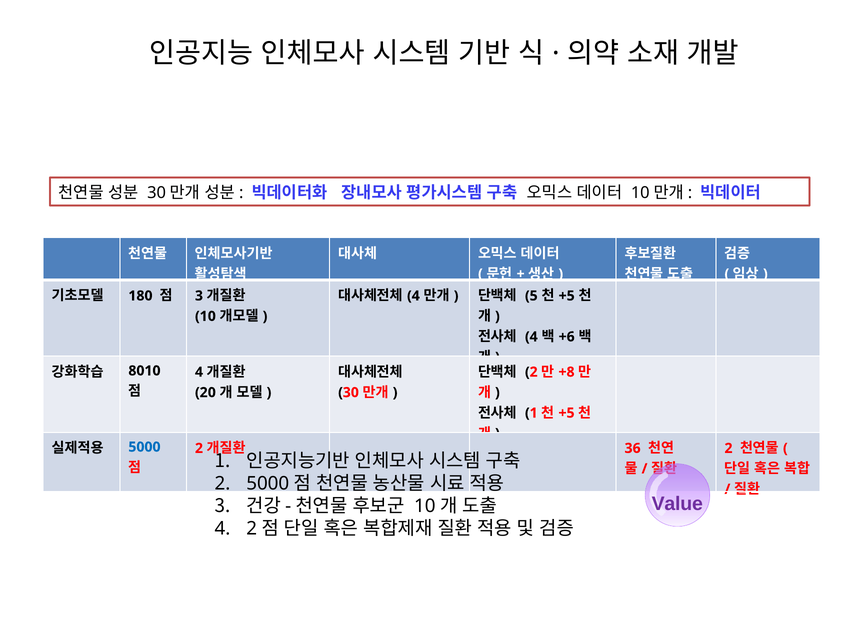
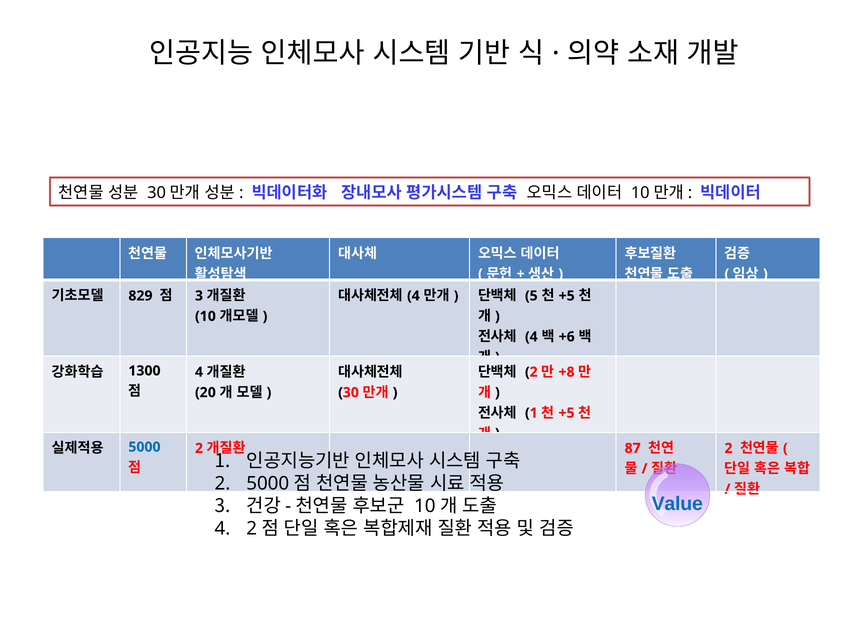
180: 180 -> 829 (140, 296)
8010: 8010 -> 1300 (144, 370)
36: 36 -> 87 (633, 448)
Value colour: purple -> blue (677, 503)
